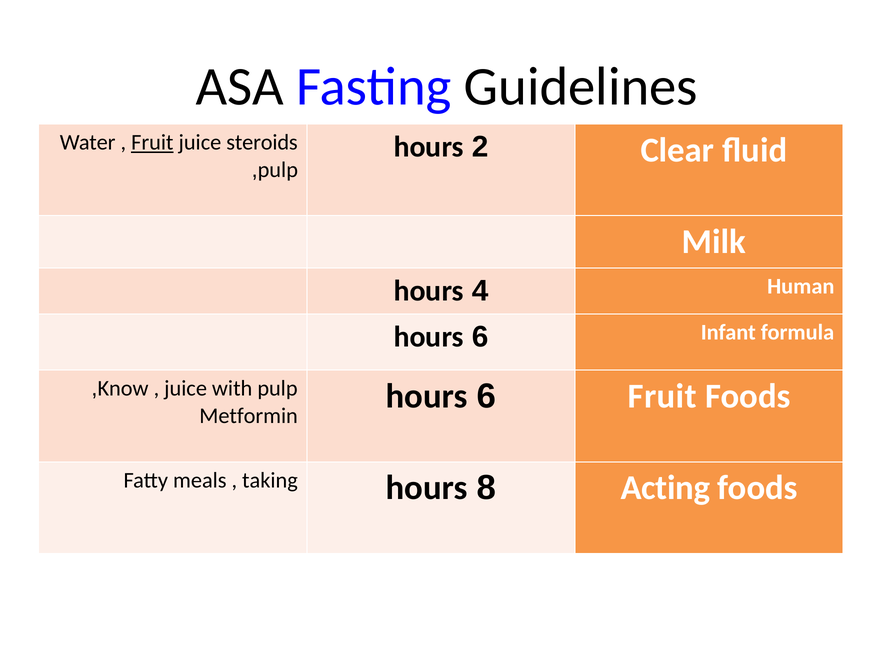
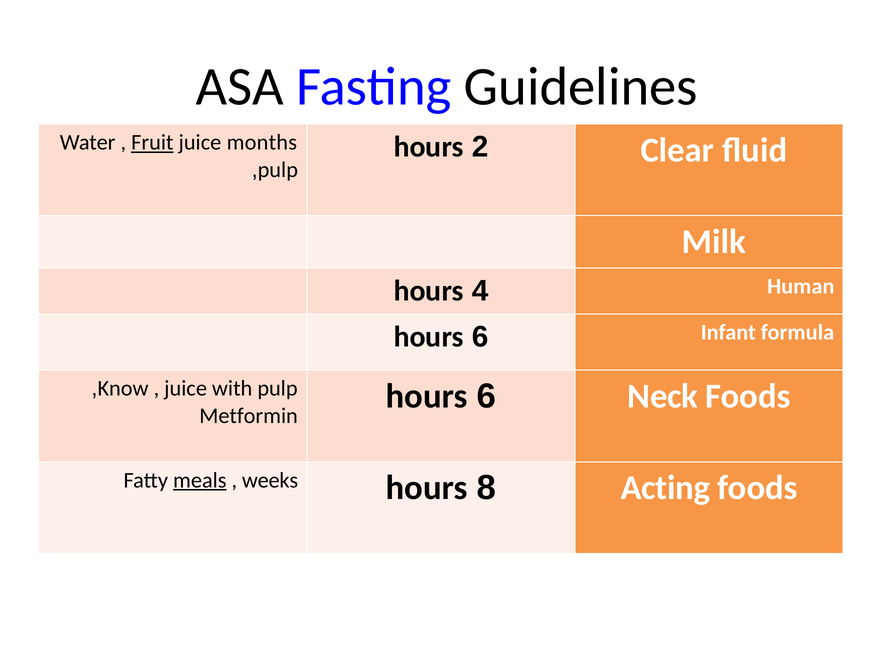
steroids: steroids -> months (262, 142)
hours Fruit: Fruit -> Neck (663, 396)
meals underline: none -> present (200, 480)
taking: taking -> weeks (270, 480)
